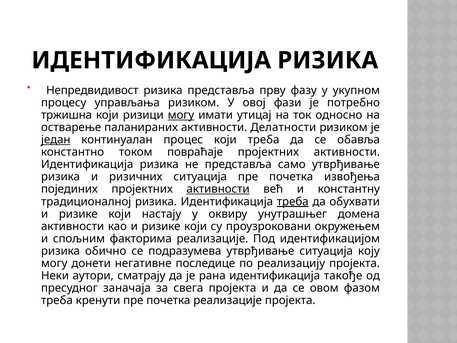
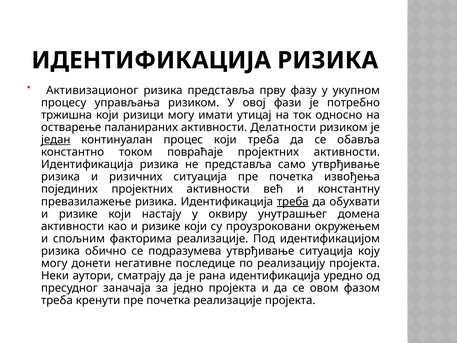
Непредвидивост: Непредвидивост -> Активизационог (92, 90)
могу underline: present -> none (181, 115)
активности underline: present -> none (218, 189)
традиционалној: традиционалној -> превазилажење (86, 201)
такође: такође -> уредно (343, 275)
свега: свега -> једно (188, 288)
